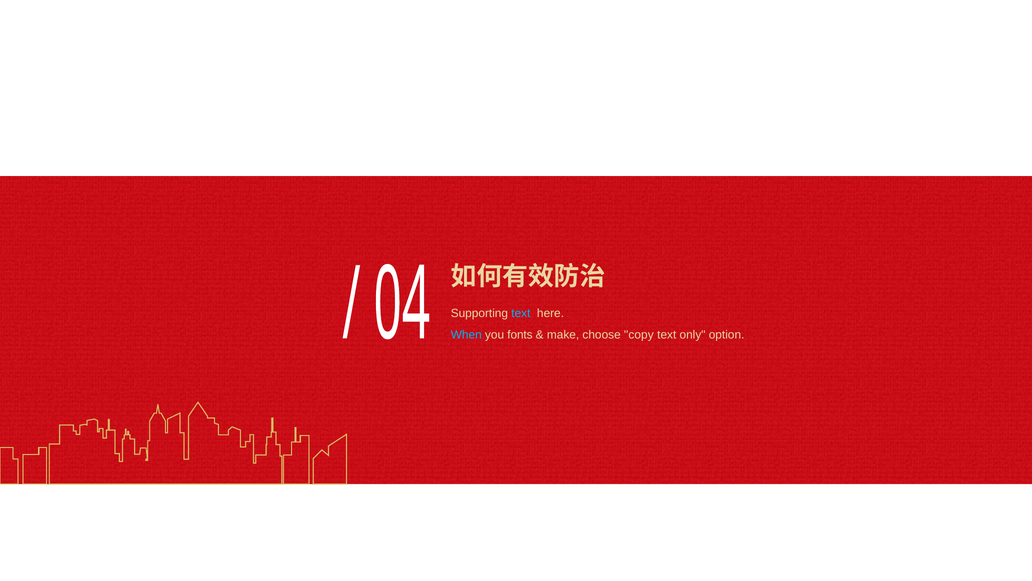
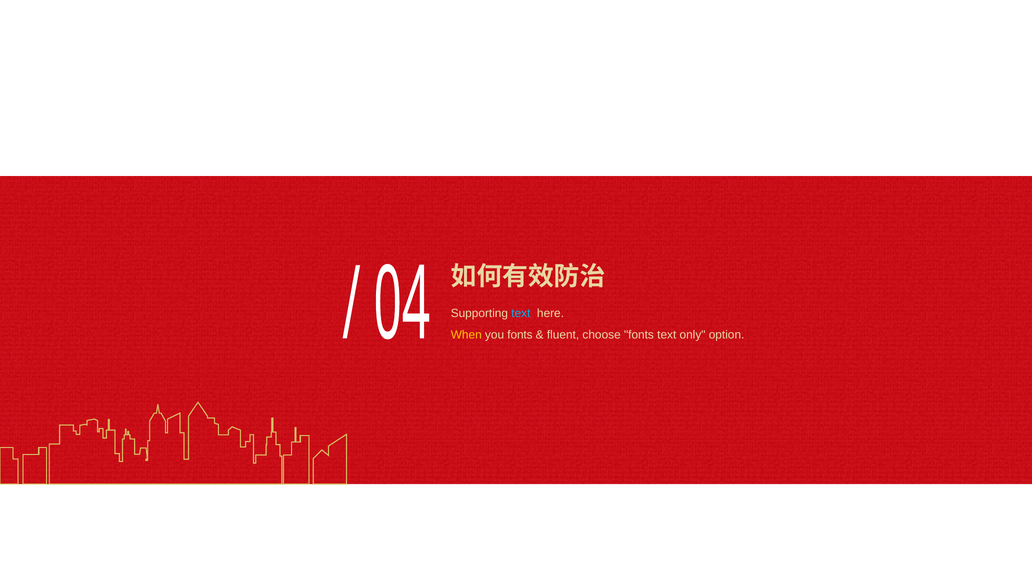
When colour: light blue -> yellow (466, 335)
make: make -> fluent (563, 335)
choose copy: copy -> fonts (639, 335)
